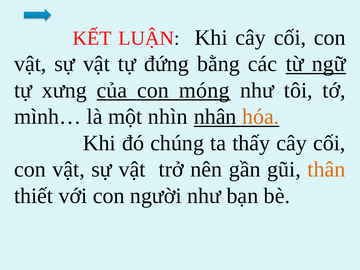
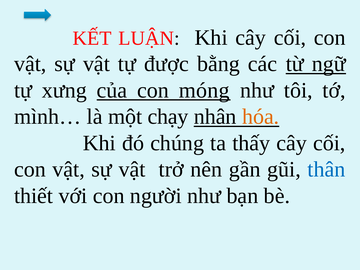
đứng: đứng -> được (166, 64)
nhìn: nhìn -> chạy (168, 117)
thân colour: orange -> blue (326, 169)
